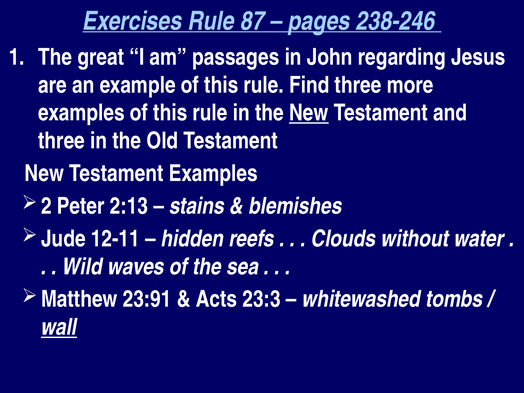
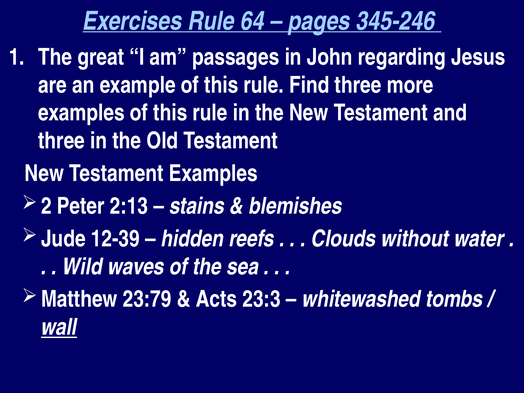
87: 87 -> 64 (252, 21)
238-246: 238-246 -> 345-246 (396, 21)
New underline: present -> none (309, 113)
12-11: 12-11 -> 12-39 (115, 239)
23:91: 23:91 -> 23:79 (147, 299)
